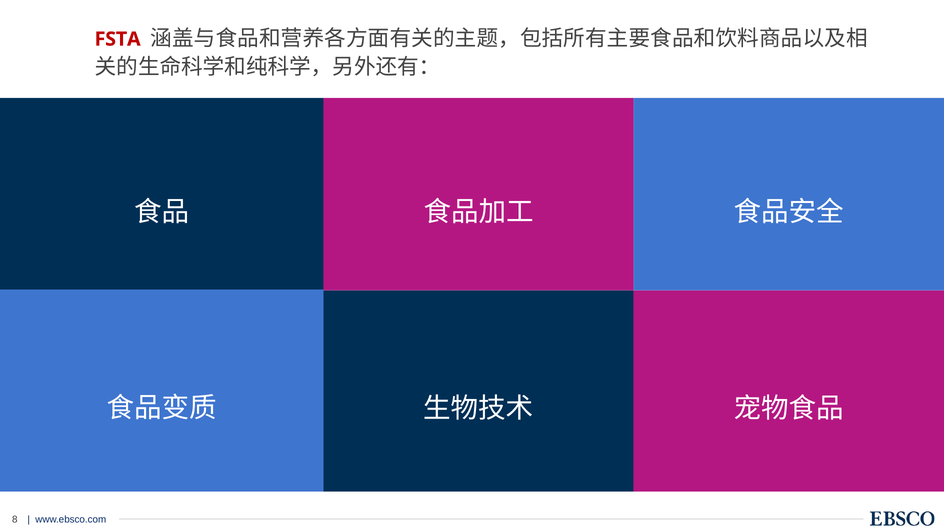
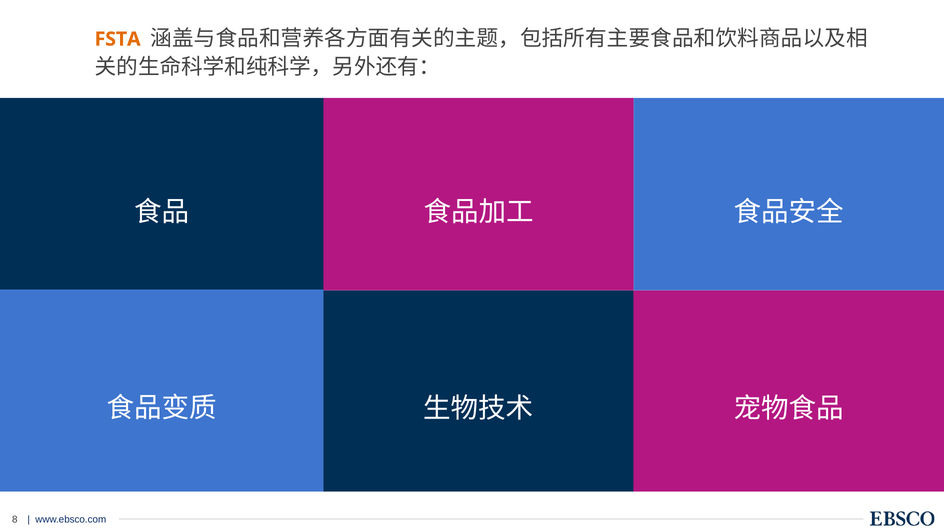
FSTA colour: red -> orange (118, 39)
